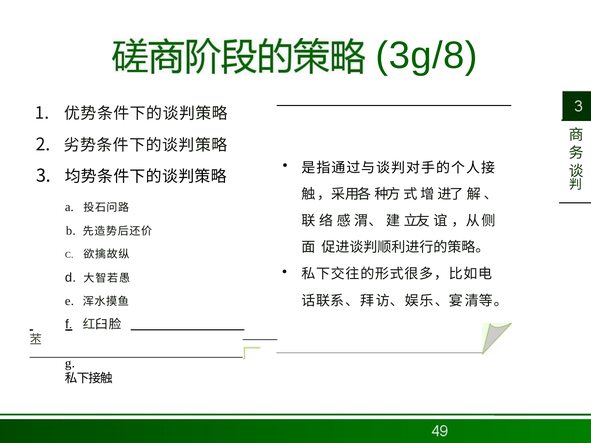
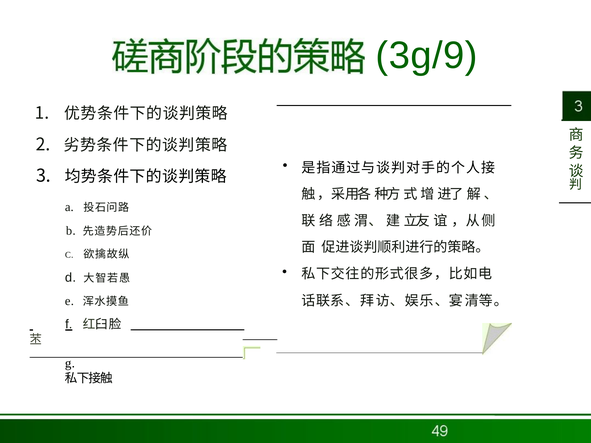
3g/8: 3g/8 -> 3g/9 (427, 56)
